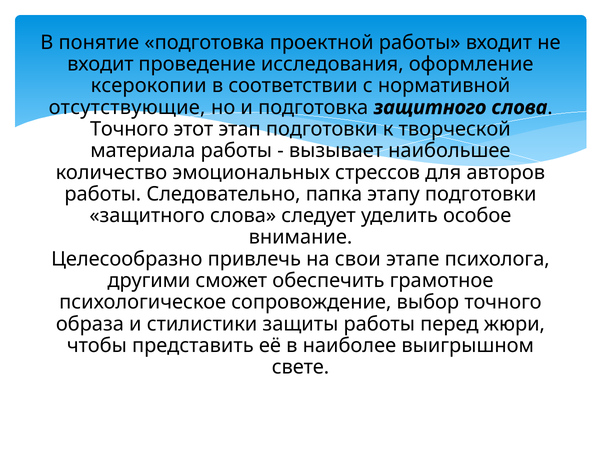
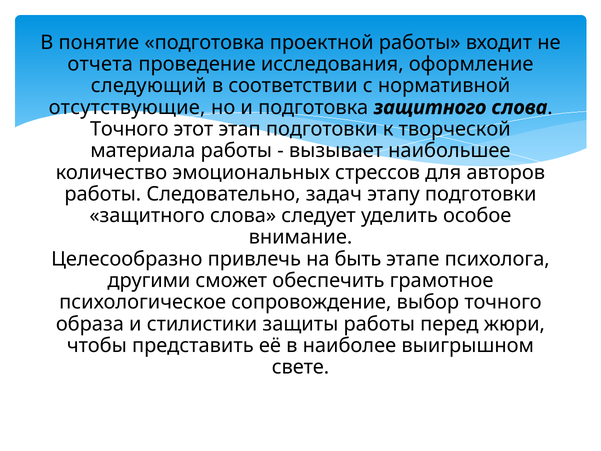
входит: входит -> отчета (100, 64)
ксерокопии: ксерокопии -> следующий (149, 86)
папка: папка -> задач (334, 194)
свои: свои -> быть (358, 259)
